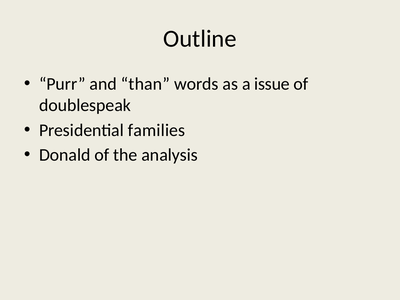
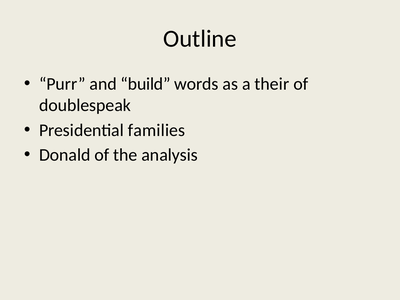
than: than -> build (146, 84)
issue: issue -> their (272, 84)
